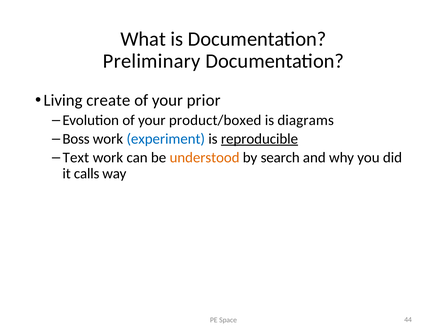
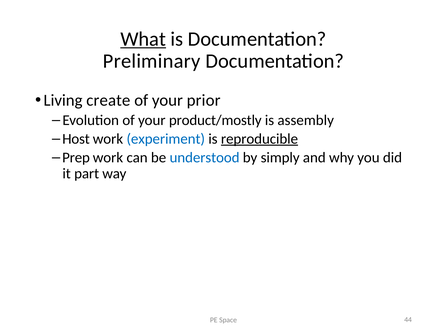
What underline: none -> present (143, 39)
product/boxed: product/boxed -> product/mostly (215, 120)
diagrams: diagrams -> assembly (306, 120)
Boss: Boss -> Host (76, 139)
Text: Text -> Prep (76, 158)
understood colour: orange -> blue (205, 158)
search: search -> simply (280, 158)
calls: calls -> part (87, 174)
